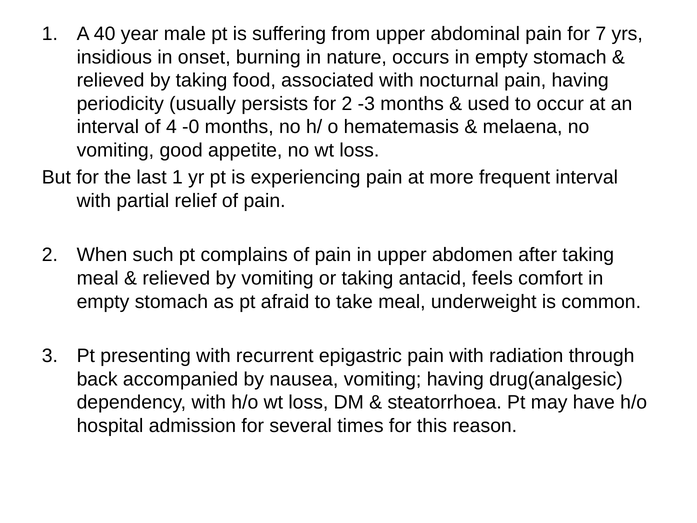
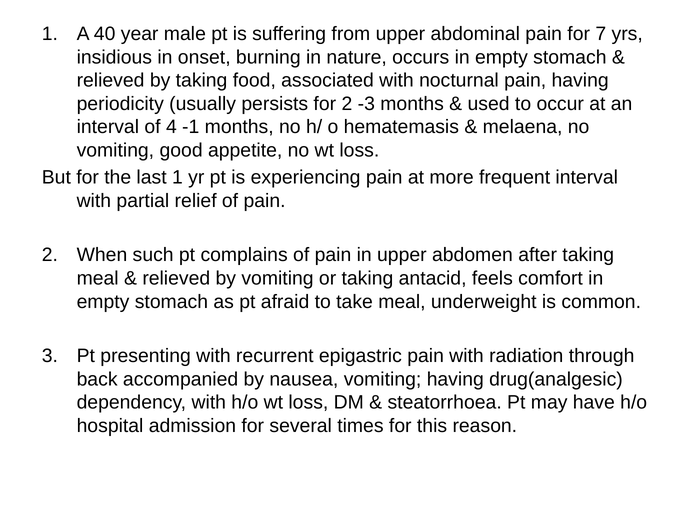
-0: -0 -> -1 (191, 127)
